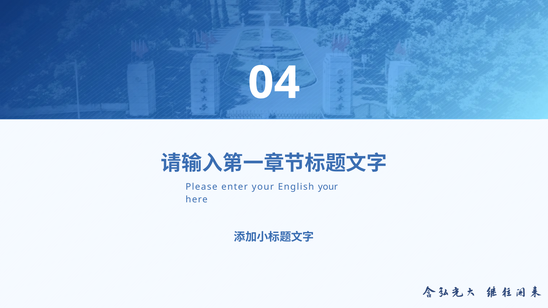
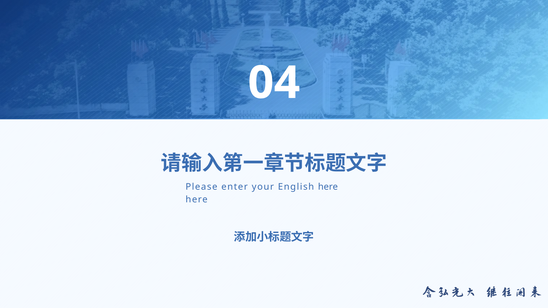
English your: your -> here (328, 187)
